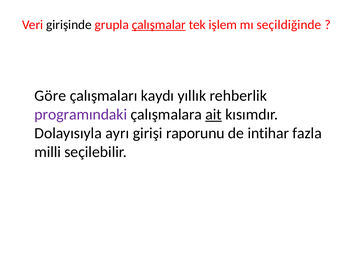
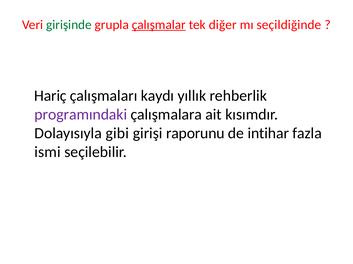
girişinde colour: black -> green (69, 25)
işlem: işlem -> diğer (223, 25)
Göre: Göre -> Hariç (50, 96)
ait underline: present -> none (214, 115)
ayrı: ayrı -> gibi (117, 134)
milli: milli -> ismi (48, 153)
